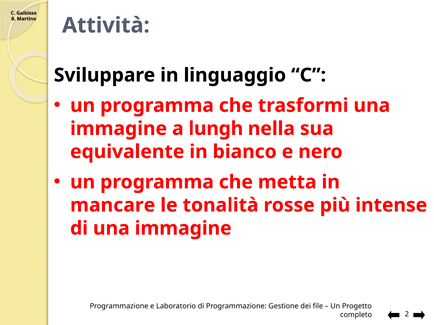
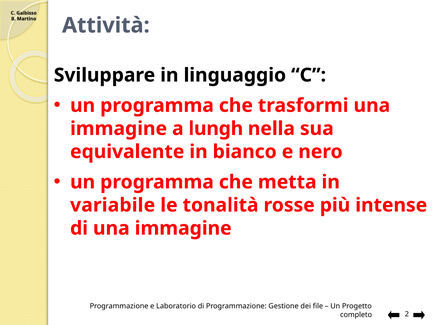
mancare: mancare -> variabile (113, 205)
